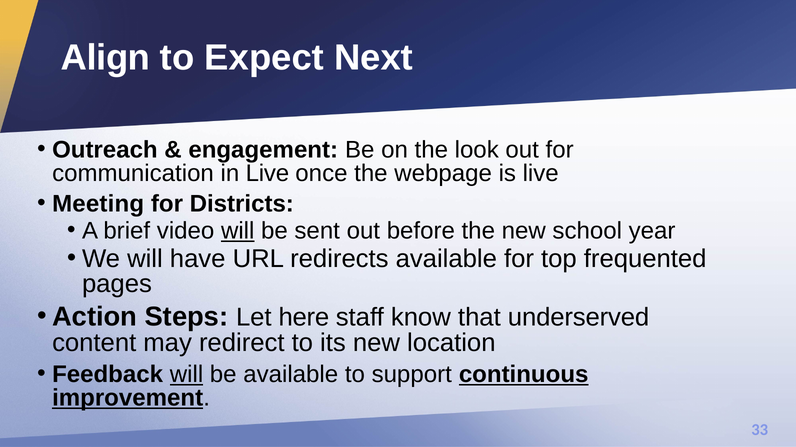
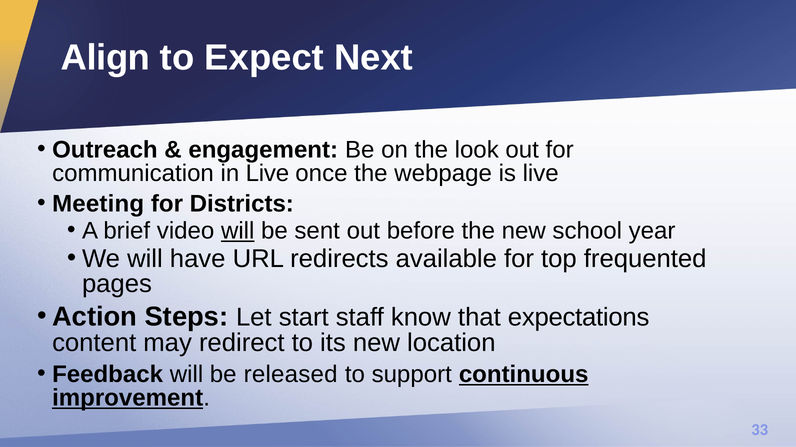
here: here -> start (304, 318)
underserved: underserved -> expectations (579, 318)
will underline: present -> none (187, 375)
be available: available -> released (291, 375)
